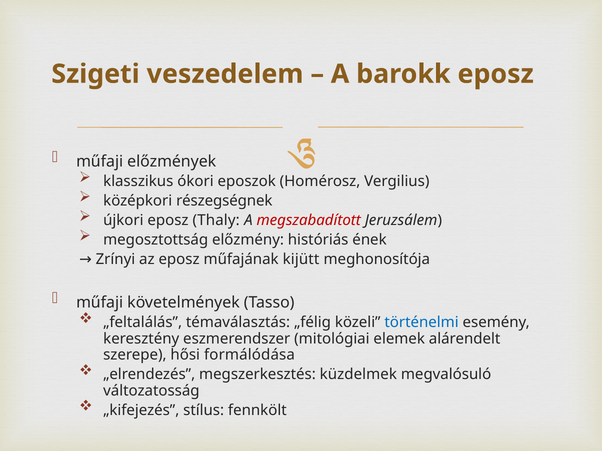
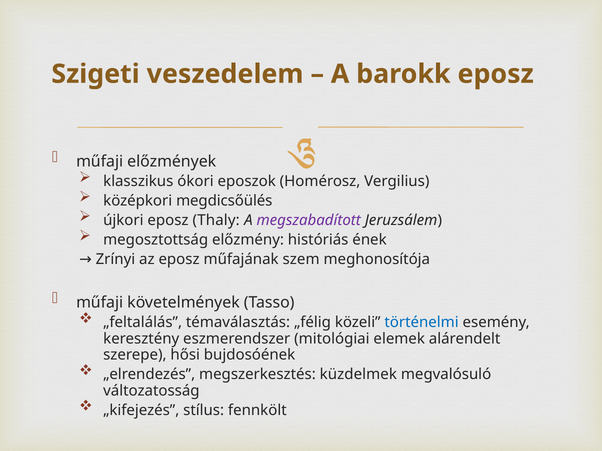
részegségnek: részegségnek -> megdicsőülés (224, 201)
megszabadított colour: red -> purple (309, 221)
kijütt: kijütt -> szem (301, 260)
formálódása: formálódása -> bujdosóének (250, 355)
